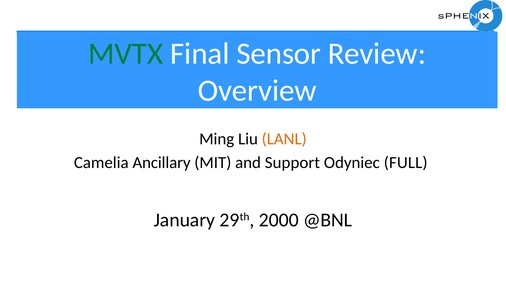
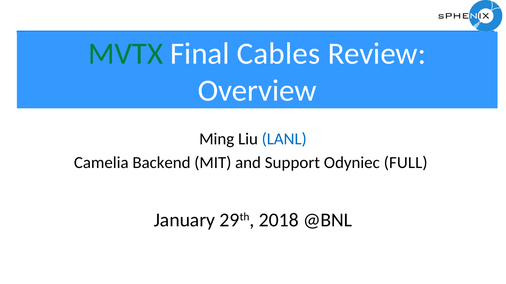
Sensor: Sensor -> Cables (279, 54)
LANL colour: orange -> blue (284, 139)
Ancillary: Ancillary -> Backend (161, 163)
2000: 2000 -> 2018 (279, 220)
